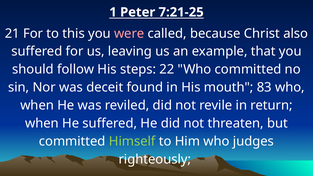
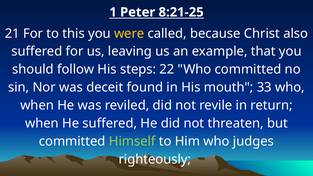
7:21-25: 7:21-25 -> 8:21-25 (181, 12)
were colour: pink -> yellow (129, 33)
83: 83 -> 33 (264, 87)
